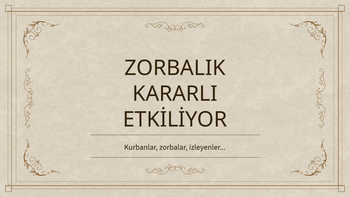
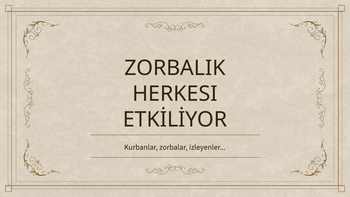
KARARLI: KARARLI -> HERKESI (175, 94)
